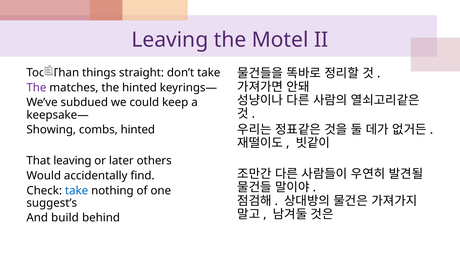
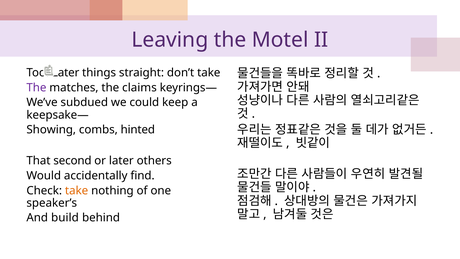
Too Than: Than -> Later (66, 73)
the hinted: hinted -> claims (139, 88)
That leaving: leaving -> second (72, 161)
take colour: blue -> orange (77, 190)
suggest’s: suggest’s -> speaker’s (52, 203)
